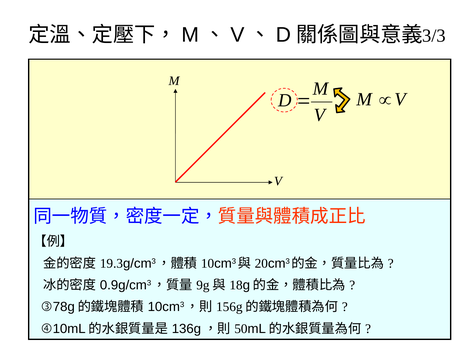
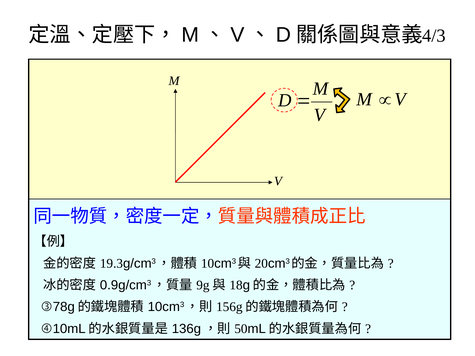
3/3: 3/3 -> 4/3 (434, 36)
